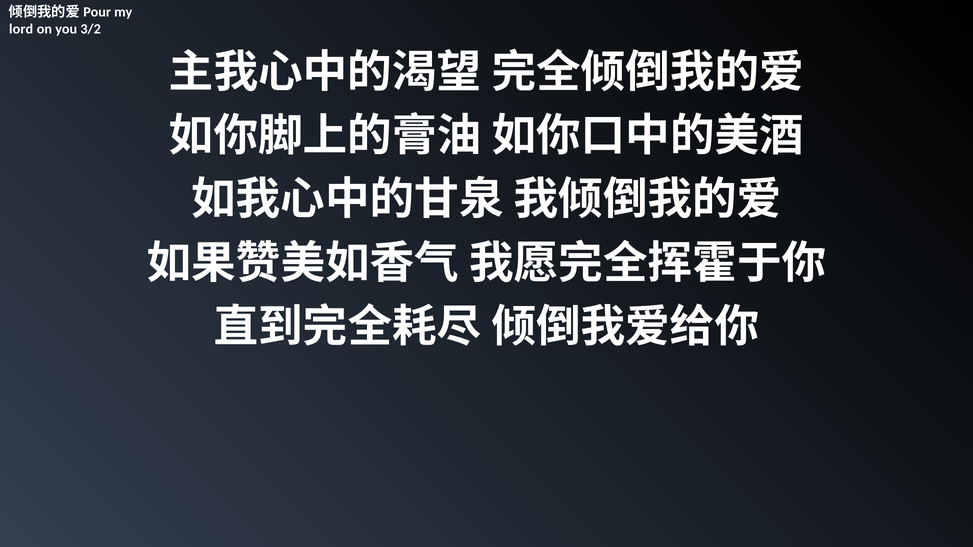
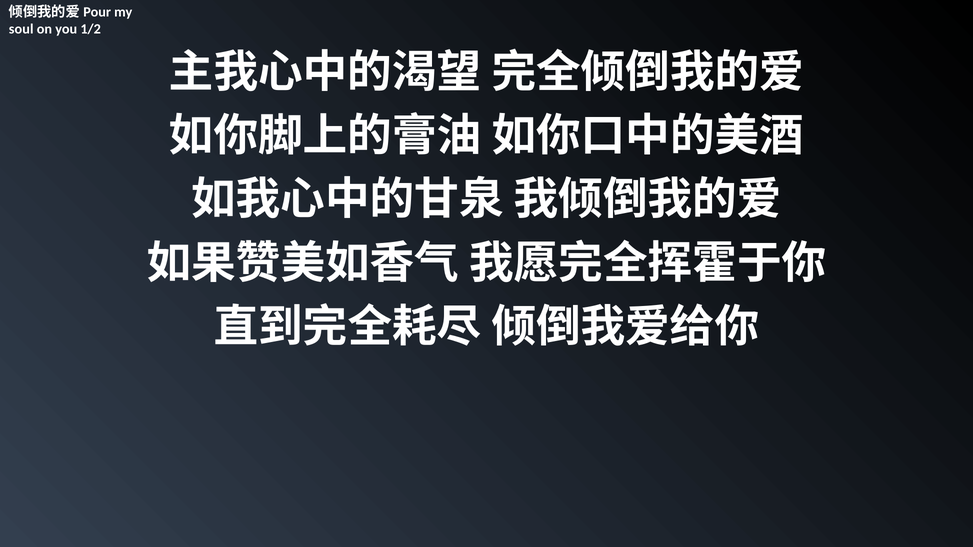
lord: lord -> soul (21, 29)
3/2: 3/2 -> 1/2 (91, 29)
